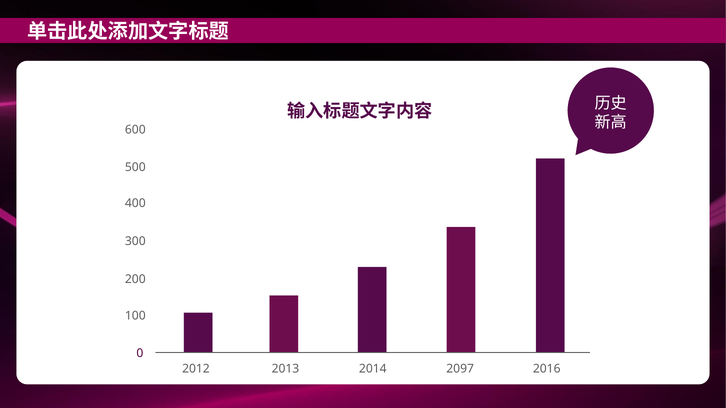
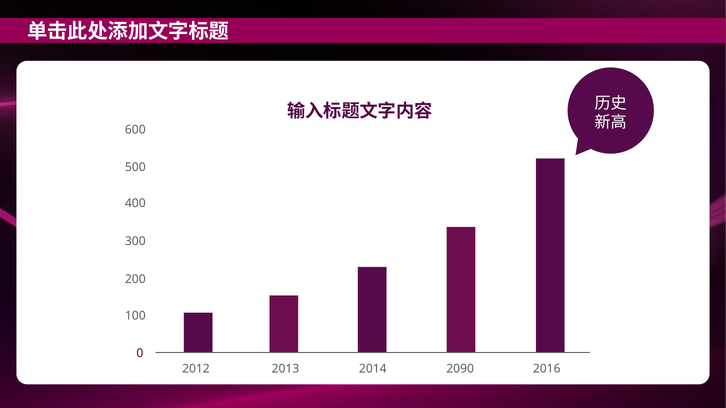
2097: 2097 -> 2090 (460, 369)
